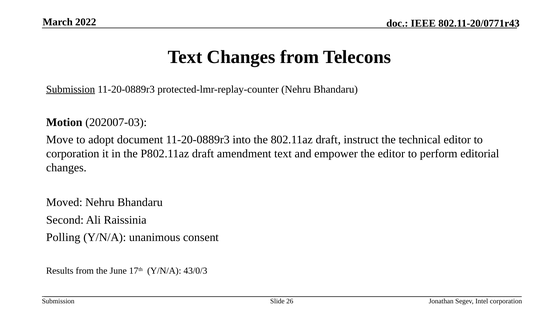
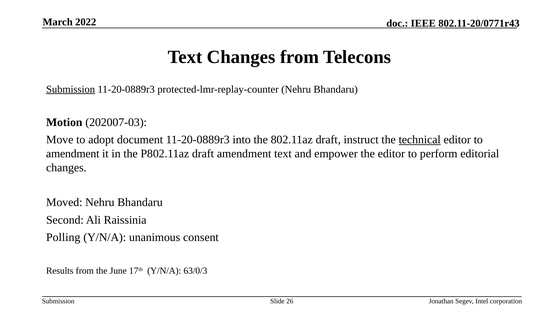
technical underline: none -> present (420, 140)
corporation: corporation -> amendment (73, 154)
43/0/3: 43/0/3 -> 63/0/3 (195, 271)
